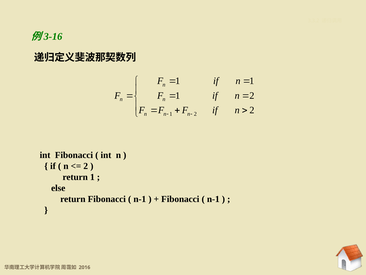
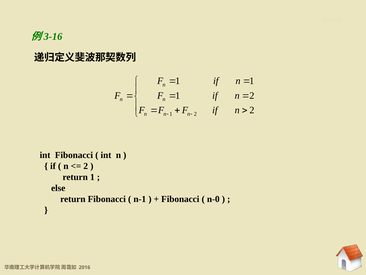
n-1: n-1 -> n-0 (213, 199)
